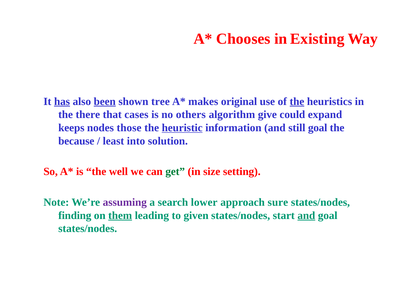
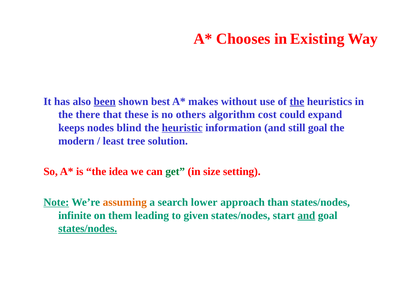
has underline: present -> none (62, 102)
tree: tree -> best (161, 102)
original: original -> without (239, 102)
cases: cases -> these (136, 115)
give: give -> cost (267, 115)
those: those -> blind (129, 128)
because: because -> modern (76, 141)
into: into -> tree (136, 141)
well: well -> idea (119, 172)
Note underline: none -> present (56, 202)
assuming colour: purple -> orange (125, 202)
sure: sure -> than (278, 202)
finding: finding -> infinite (75, 216)
them underline: present -> none (120, 216)
states/nodes underline: none -> present (88, 229)
